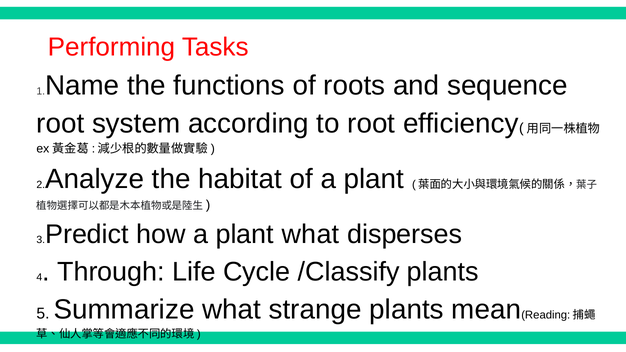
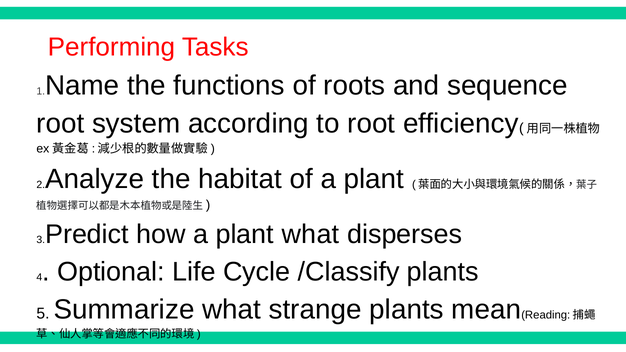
Through: Through -> Optional (111, 272)
